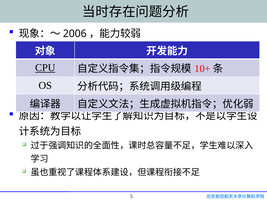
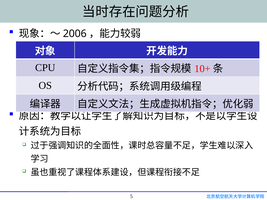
CPU underline: present -> none (45, 68)
